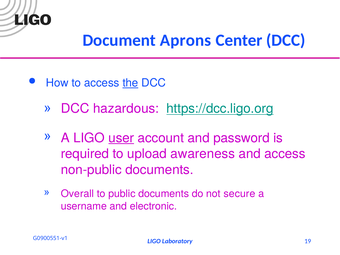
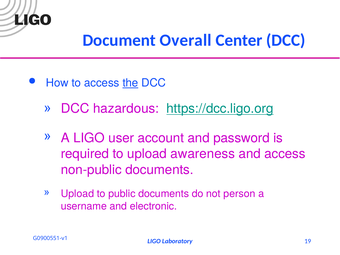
Aprons: Aprons -> Overall (186, 40)
user underline: present -> none (121, 138)
Overall: Overall -> Upload (77, 194)
secure: secure -> person (239, 194)
